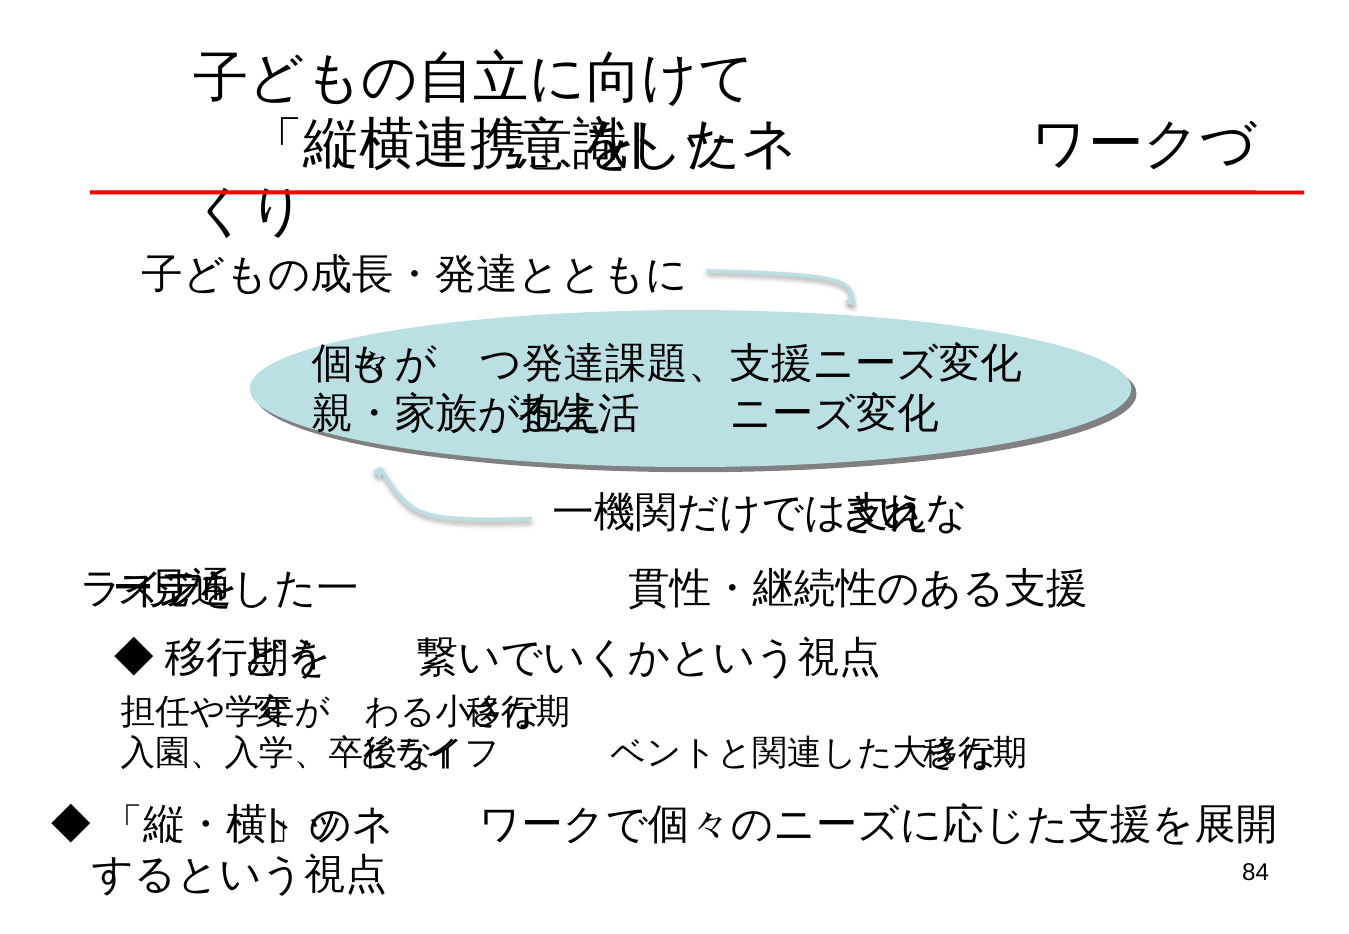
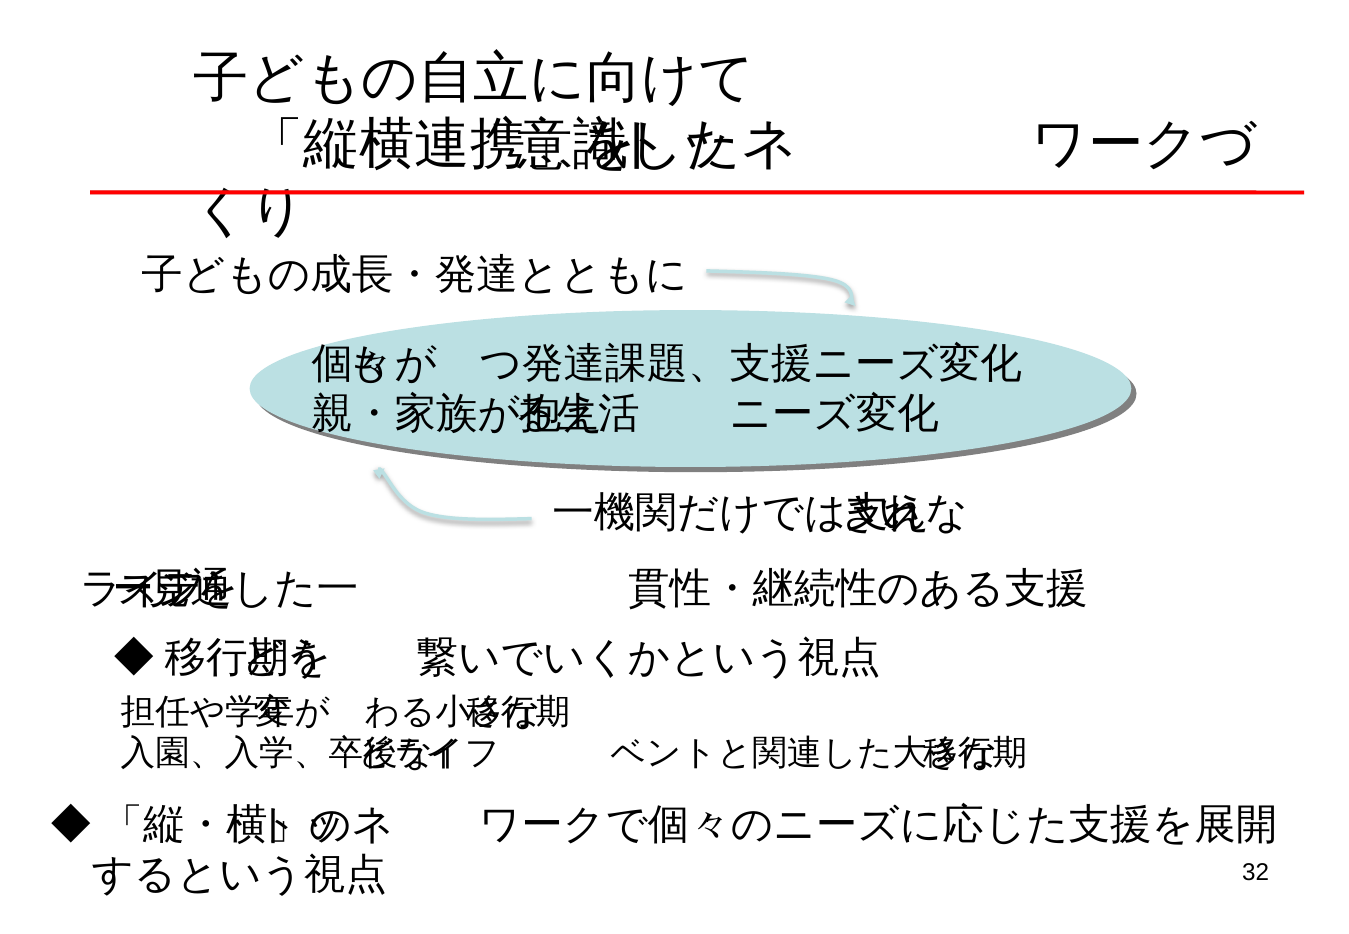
84: 84 -> 32 (1256, 873)
